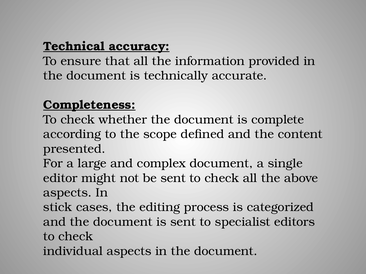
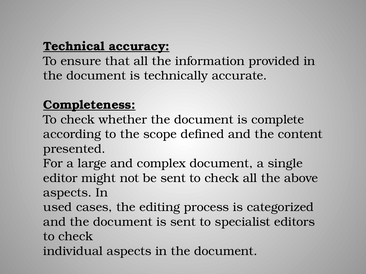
stick: stick -> used (58, 208)
